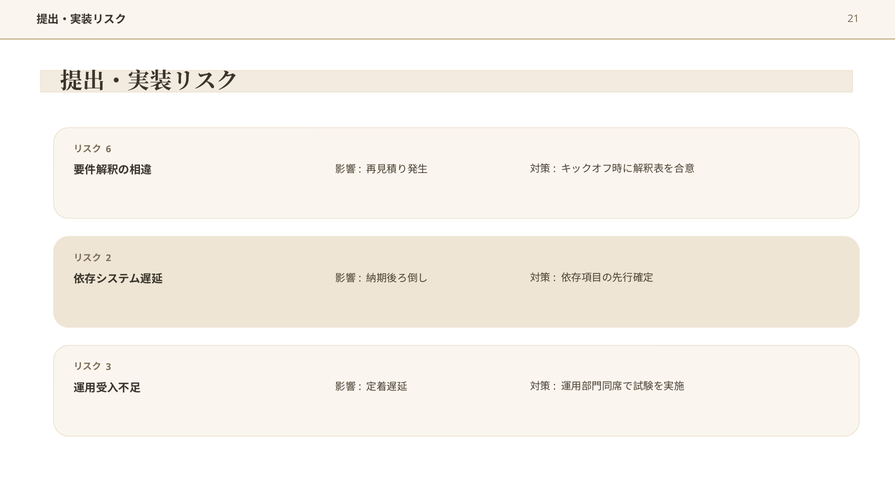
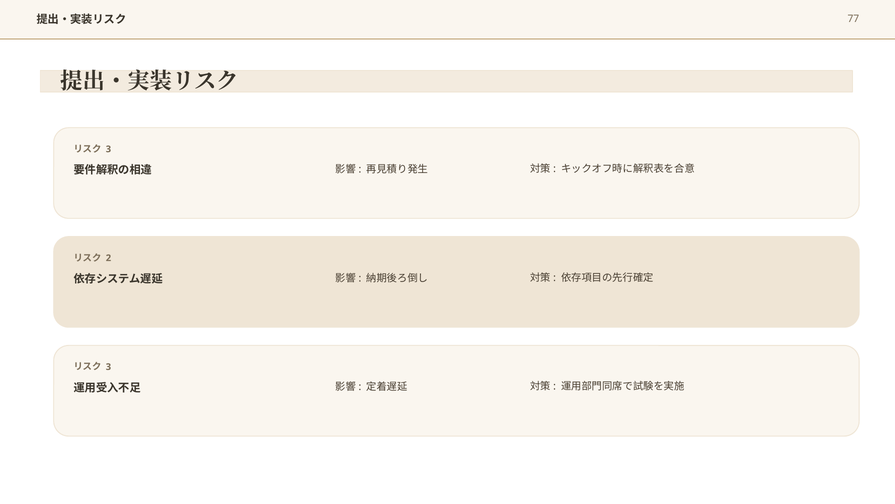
21: 21 -> 77 (853, 19)
6: 6 -> 3 (108, 149)
